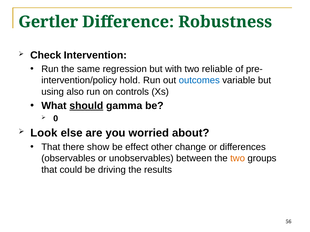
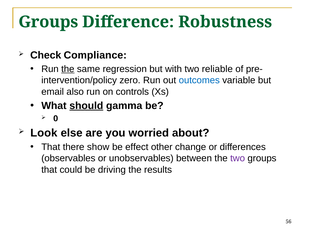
Gertler: Gertler -> Groups (48, 22)
Intervention: Intervention -> Compliance (95, 55)
the underline: none -> present (68, 69)
hold: hold -> zero (130, 81)
using: using -> email (53, 92)
two colour: orange -> purple (238, 159)
